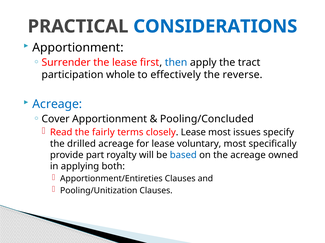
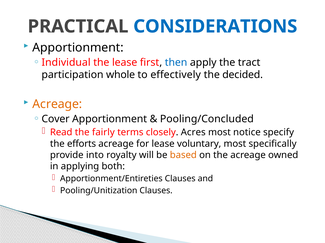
Surrender: Surrender -> Individual (66, 63)
reverse: reverse -> decided (243, 75)
Acreage colour: blue -> orange (57, 104)
closely Lease: Lease -> Acres (193, 133)
issues: issues -> notice (247, 133)
drilled: drilled -> efforts (82, 144)
part: part -> into (95, 156)
based colour: blue -> orange (183, 156)
